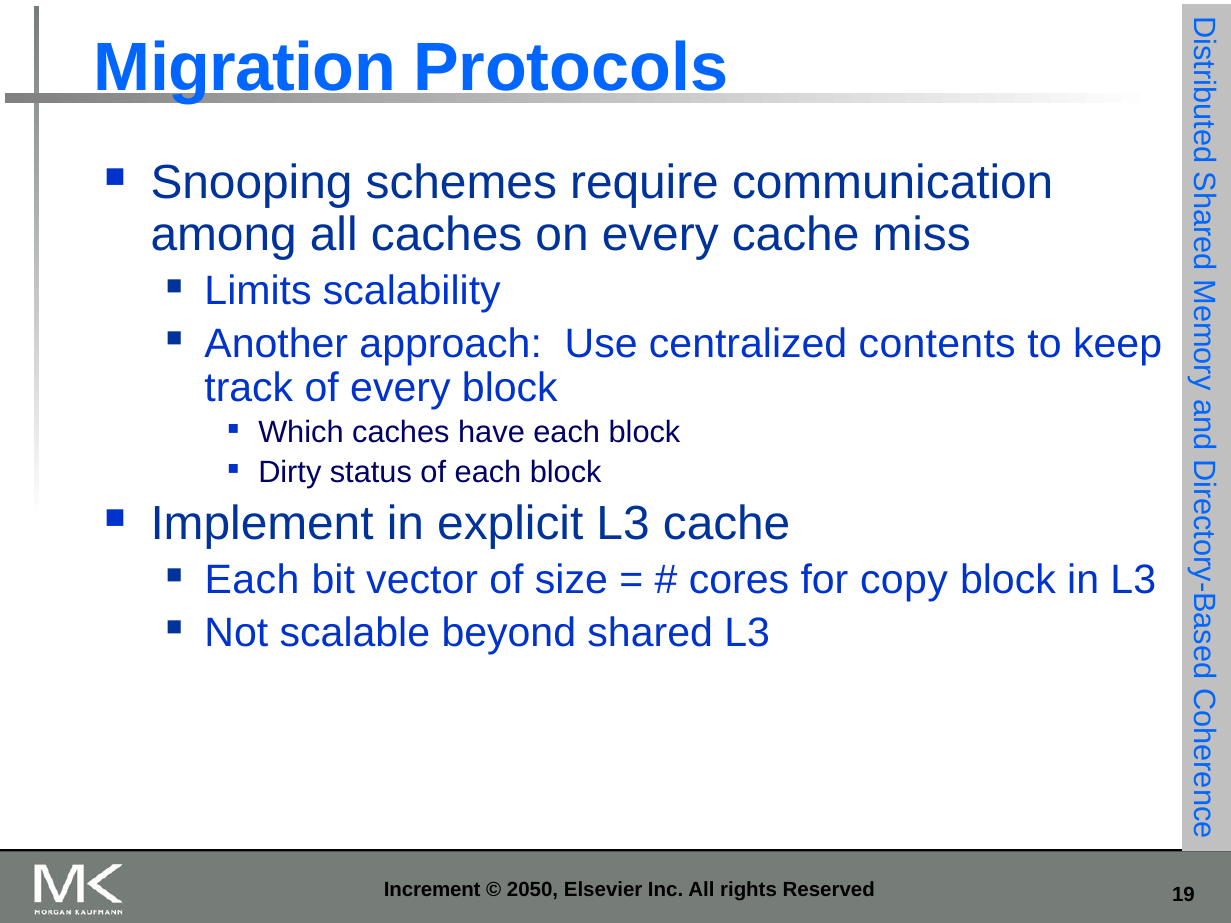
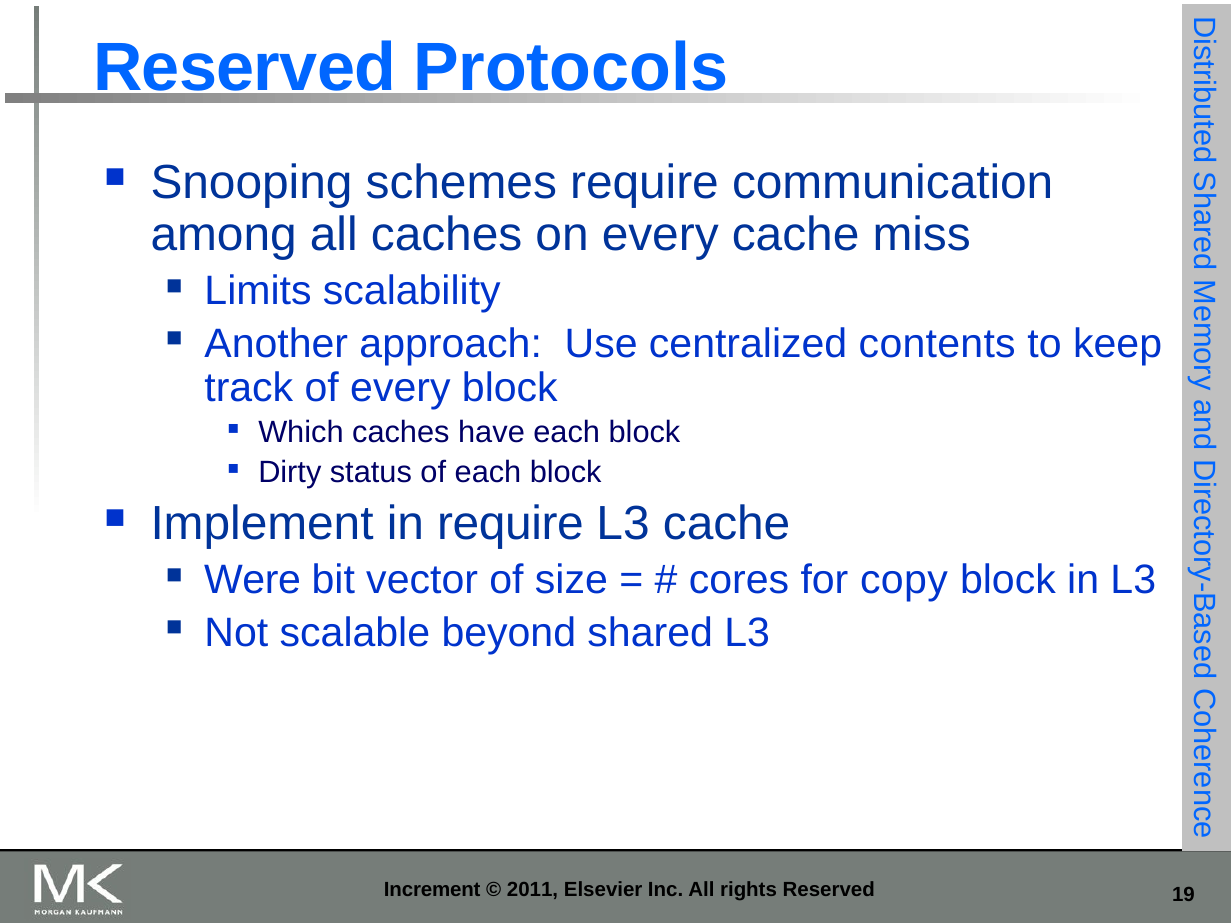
Migration: Migration -> Reserved (245, 68)
in explicit: explicit -> require (510, 524)
Each: Each -> Were (253, 581)
2050: 2050 -> 2011 (533, 890)
